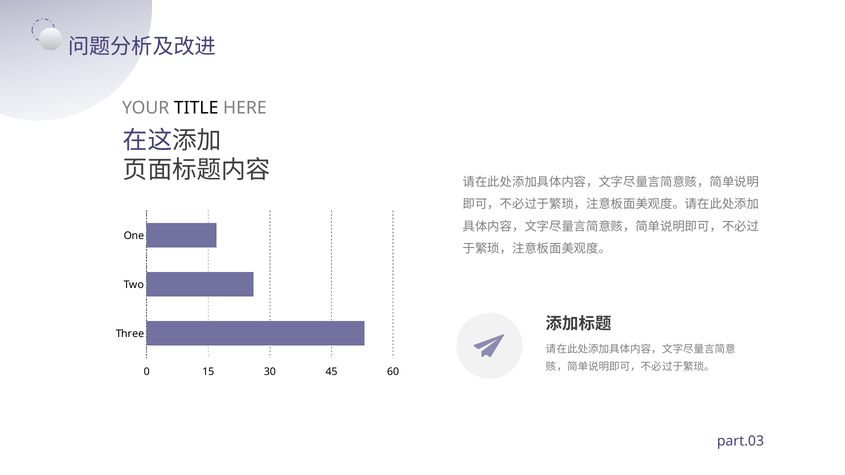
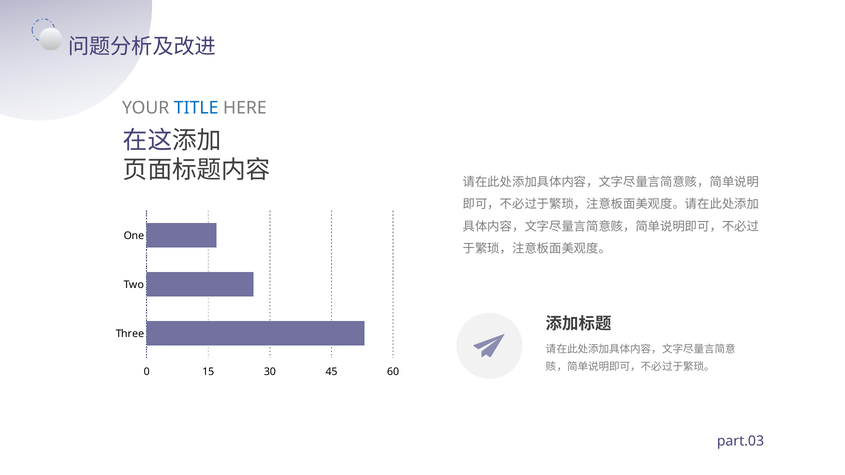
TITLE colour: black -> blue (196, 108)
